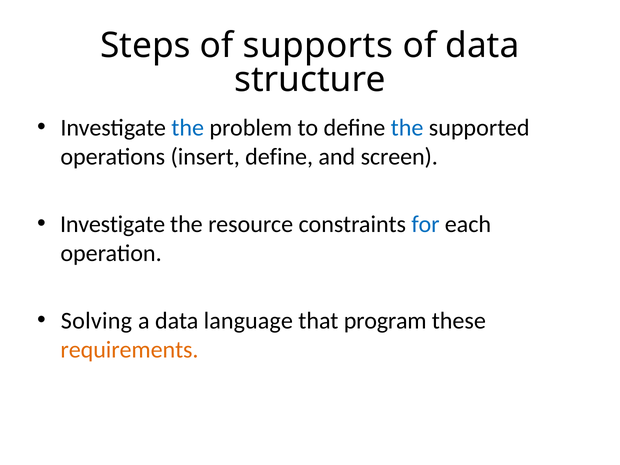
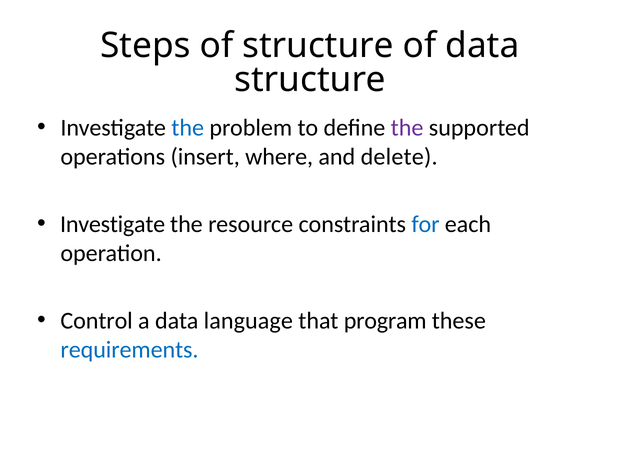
of supports: supports -> structure (318, 46)
the colour: blue -> purple (407, 128)
insert define: define -> where (279, 157)
screen: screen -> delete (399, 157)
Solving: Solving -> Control (97, 321)
requirements colour: orange -> blue (129, 350)
